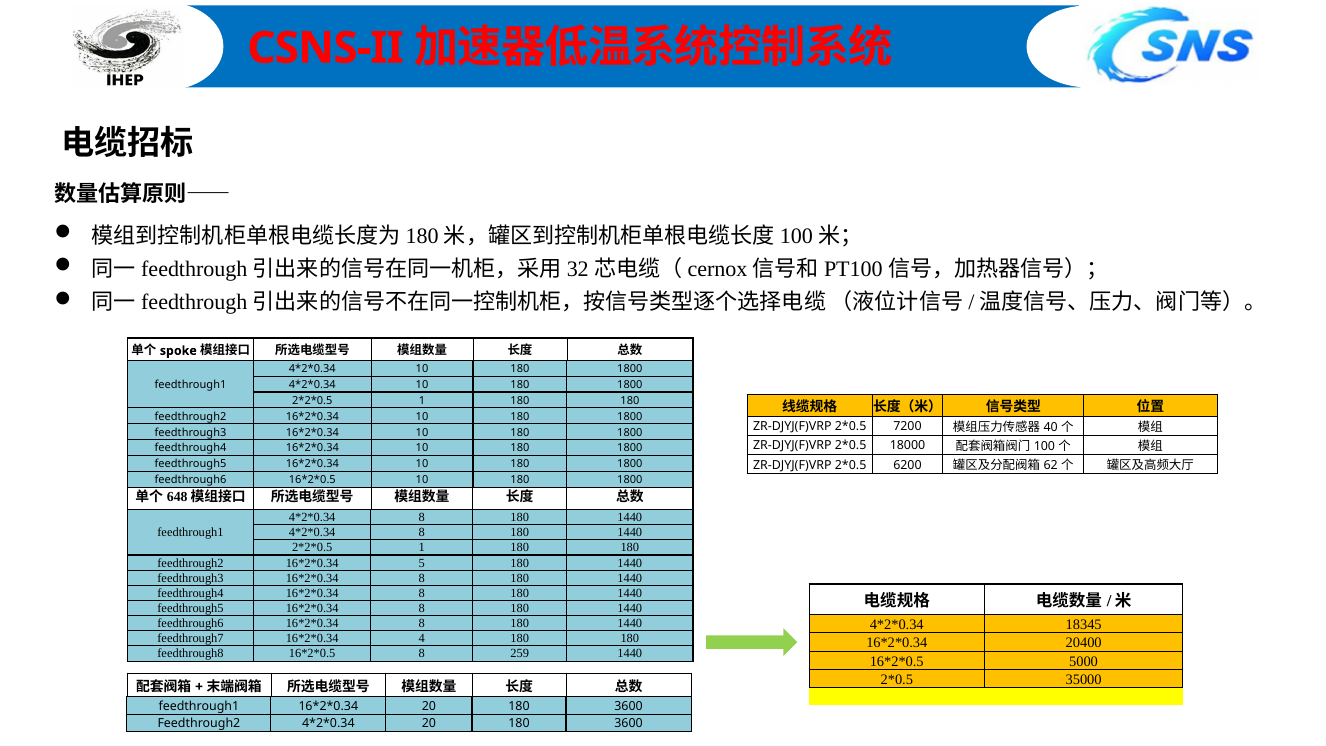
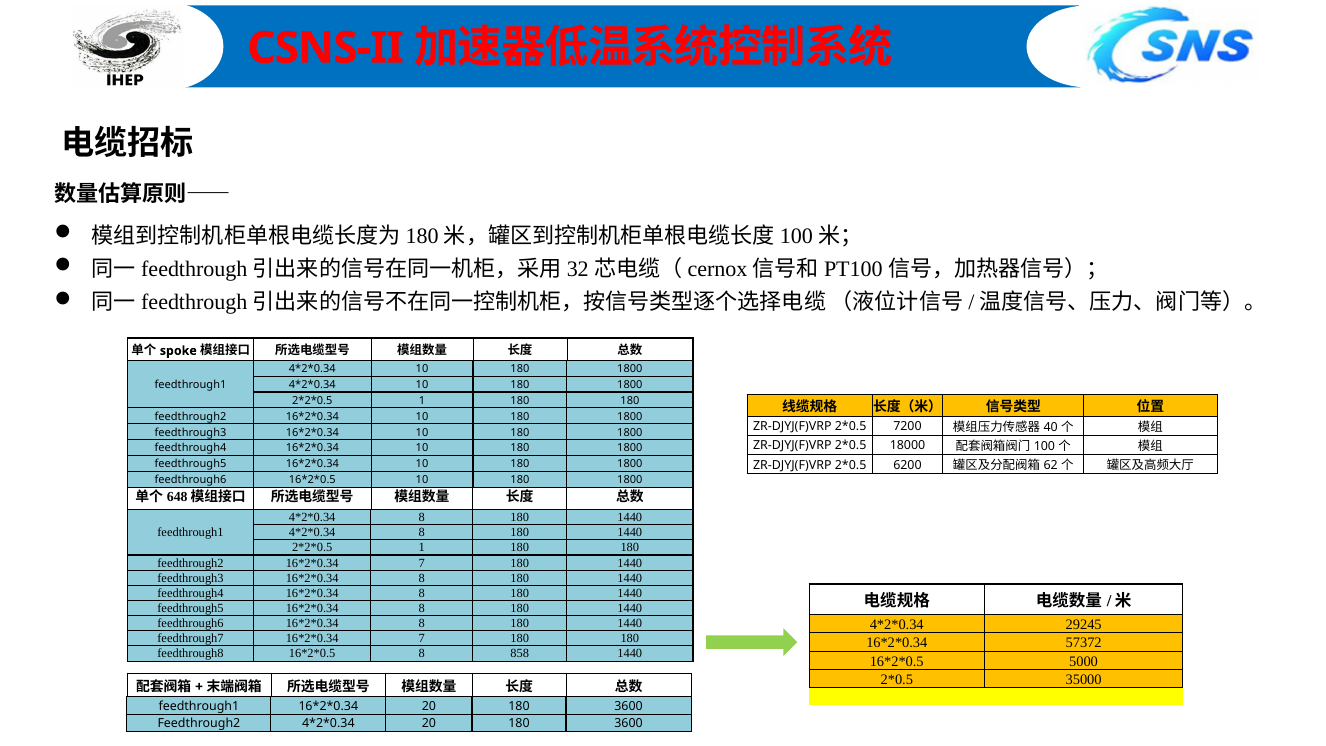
5: 5 -> 7 (422, 563)
18345: 18345 -> 29245 (1084, 624)
4: 4 -> 7 (422, 638)
20400: 20400 -> 57372 (1084, 643)
259: 259 -> 858 (520, 654)
